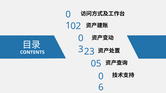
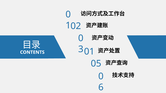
23: 23 -> 01 (89, 52)
